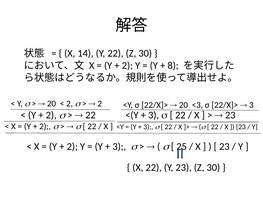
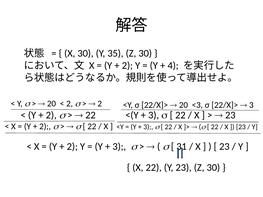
X 14: 14 -> 30 (85, 53)
Y 22: 22 -> 35 (115, 53)
8: 8 -> 4 (173, 66)
25: 25 -> 31 (182, 147)
